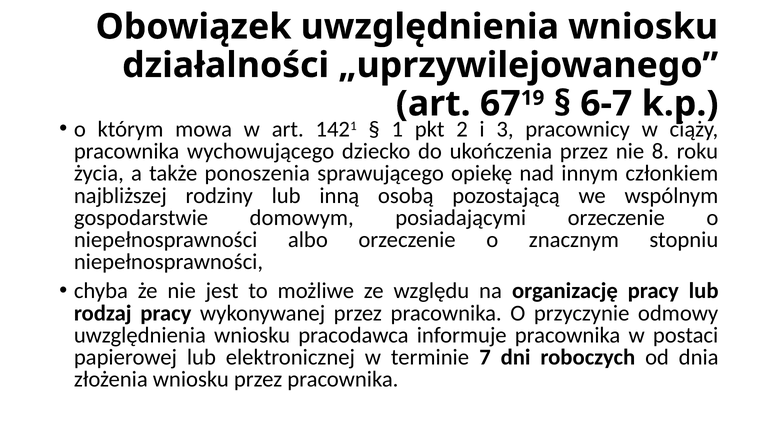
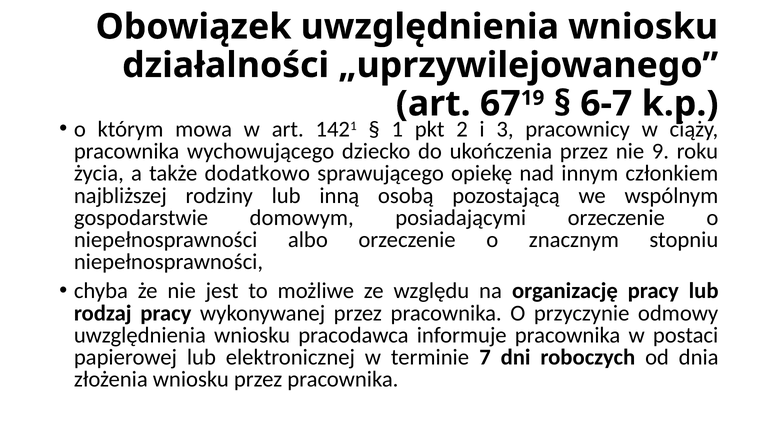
8: 8 -> 9 (660, 152)
ponoszenia: ponoszenia -> dodatkowo (257, 174)
